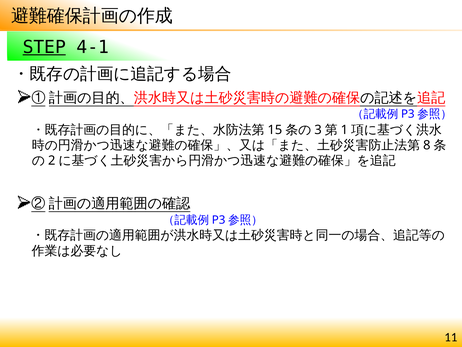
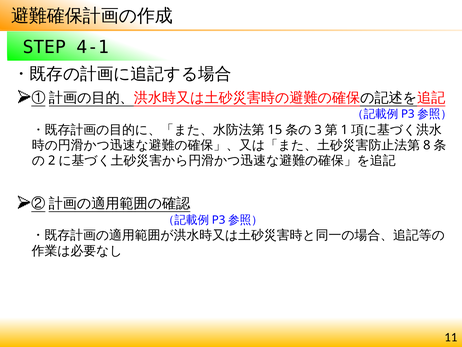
STEP underline: present -> none (44, 47)
